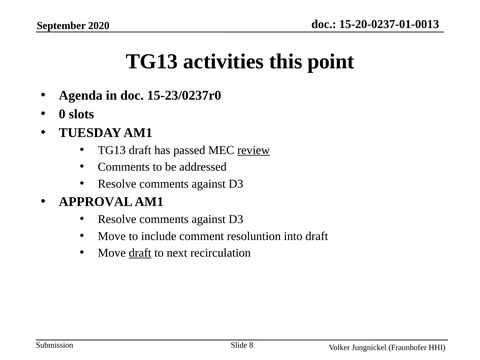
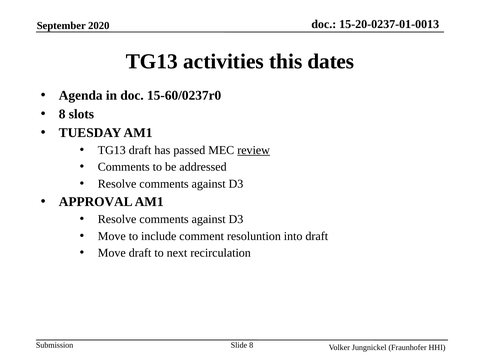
point: point -> dates (331, 61)
15-23/0237r0: 15-23/0237r0 -> 15-60/0237r0 (184, 95)
0: 0 -> 8 (62, 114)
draft underline: present -> none (140, 253)
